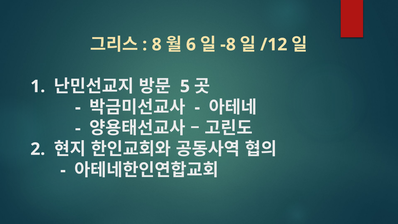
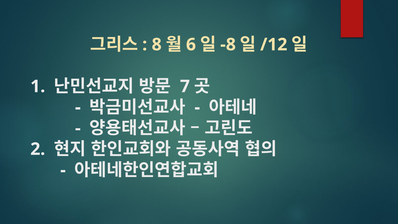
5: 5 -> 7 (185, 86)
